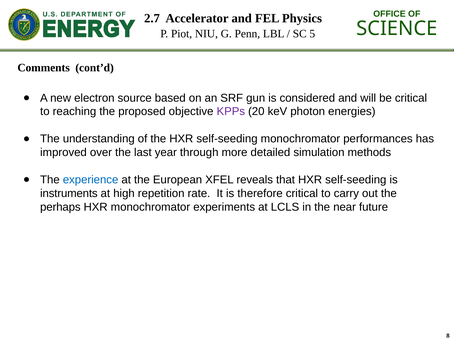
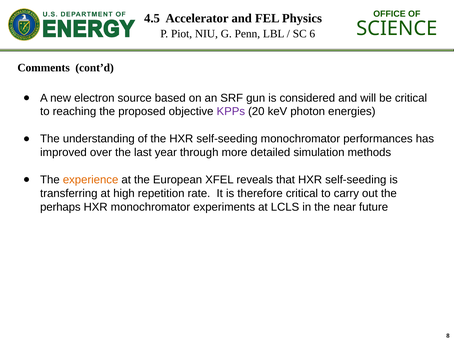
2.7: 2.7 -> 4.5 (152, 18)
5: 5 -> 6 (312, 34)
experience colour: blue -> orange (91, 180)
instruments: instruments -> transferring (69, 193)
